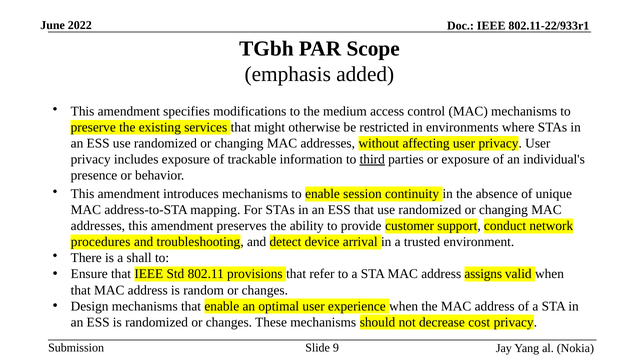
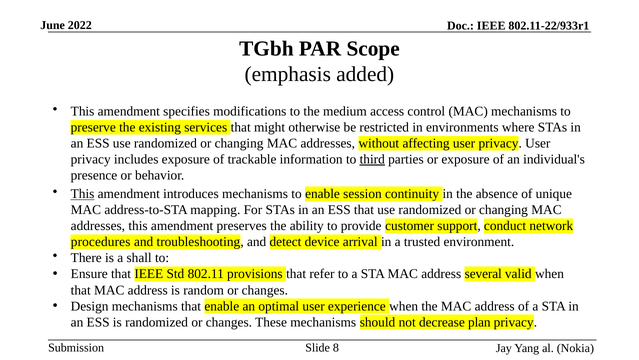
This underline: none -> present (83, 194)
assigns: assigns -> several (483, 274)
cost: cost -> plan (479, 322)
9: 9 -> 8 (336, 347)
